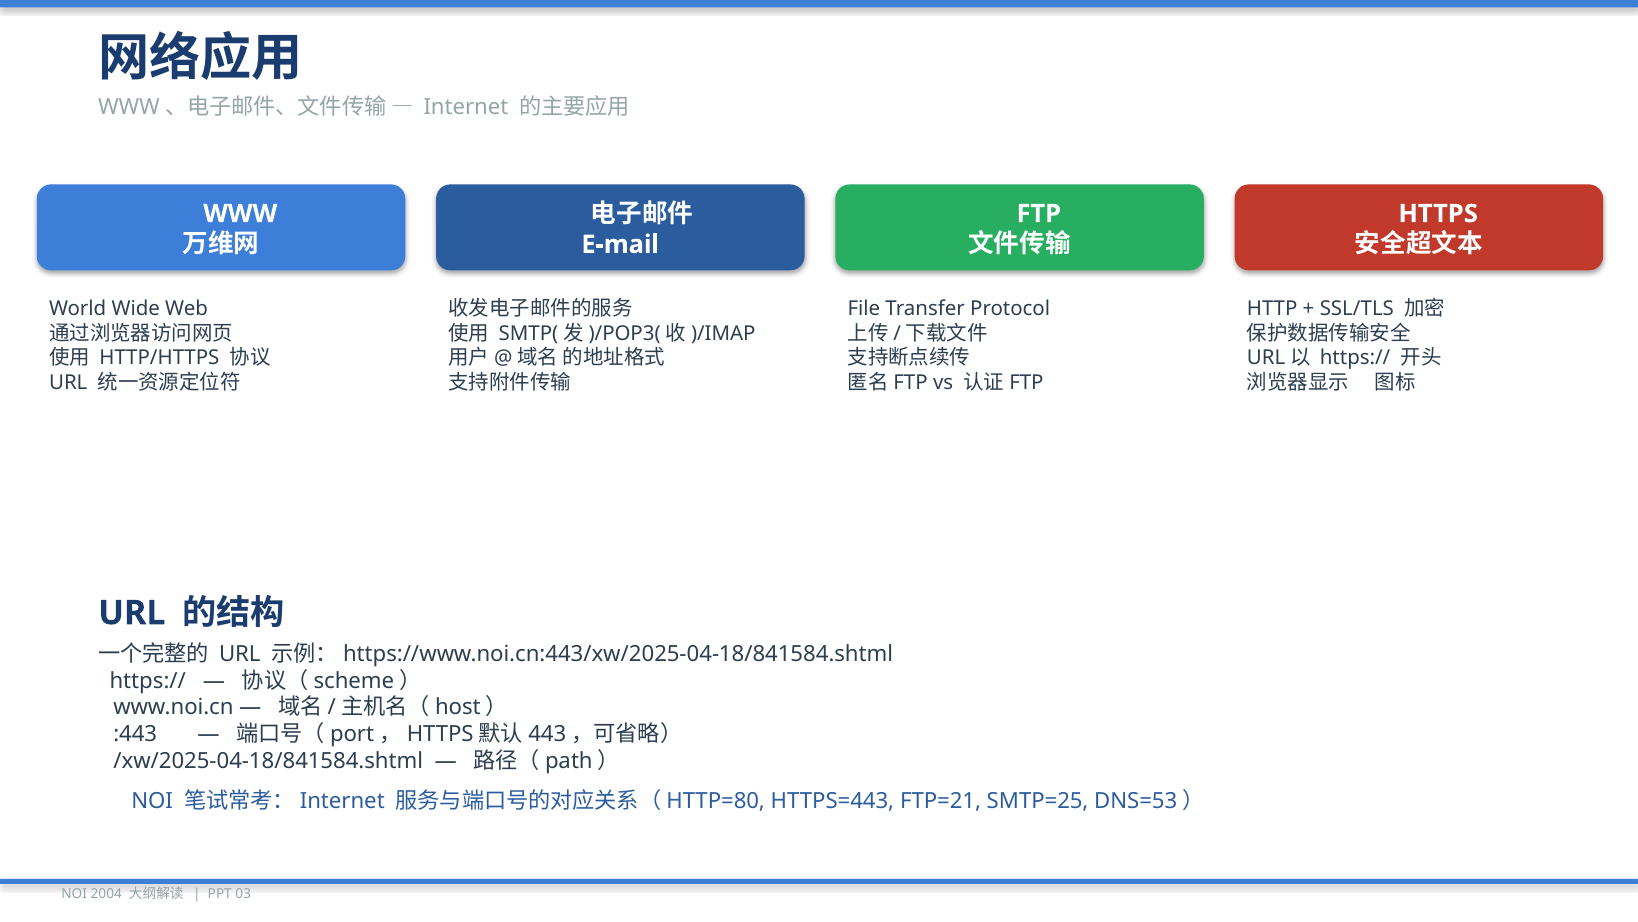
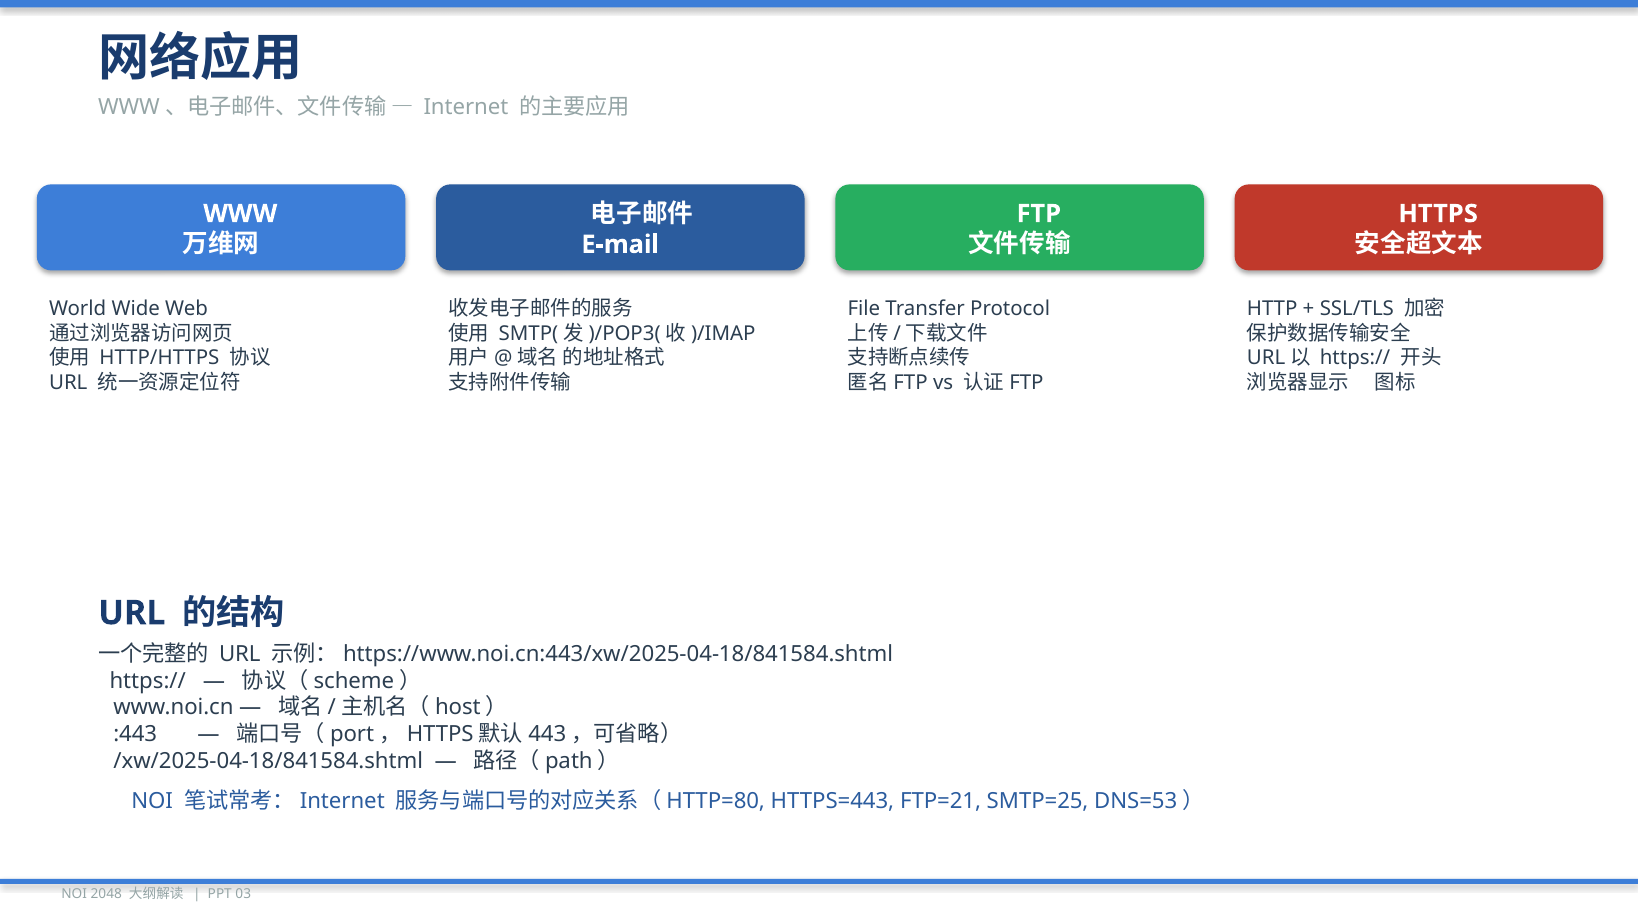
2004: 2004 -> 2048 (106, 894)
